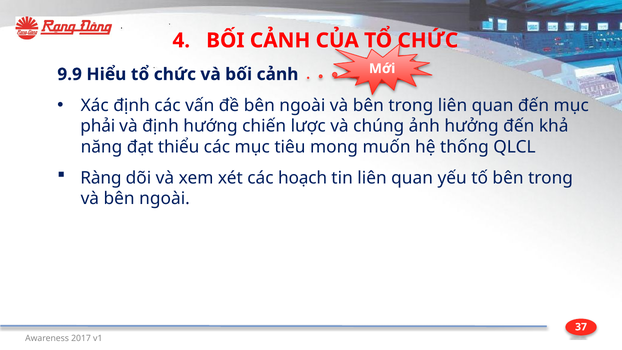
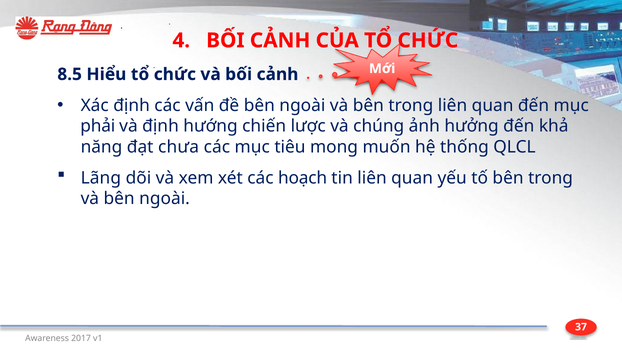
9.9: 9.9 -> 8.5 (70, 74)
thiểu: thiểu -> chưa (179, 147)
Ràng: Ràng -> Lãng (101, 178)
